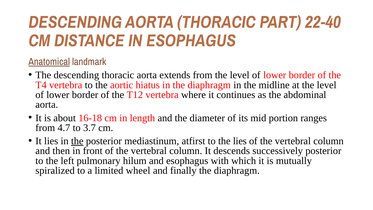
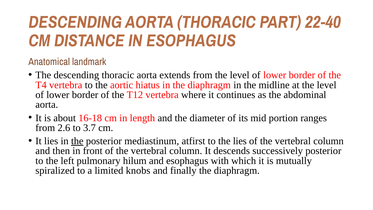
Anatomical underline: present -> none (49, 62)
4.7: 4.7 -> 2.6 (64, 128)
wheel: wheel -> knobs (138, 170)
